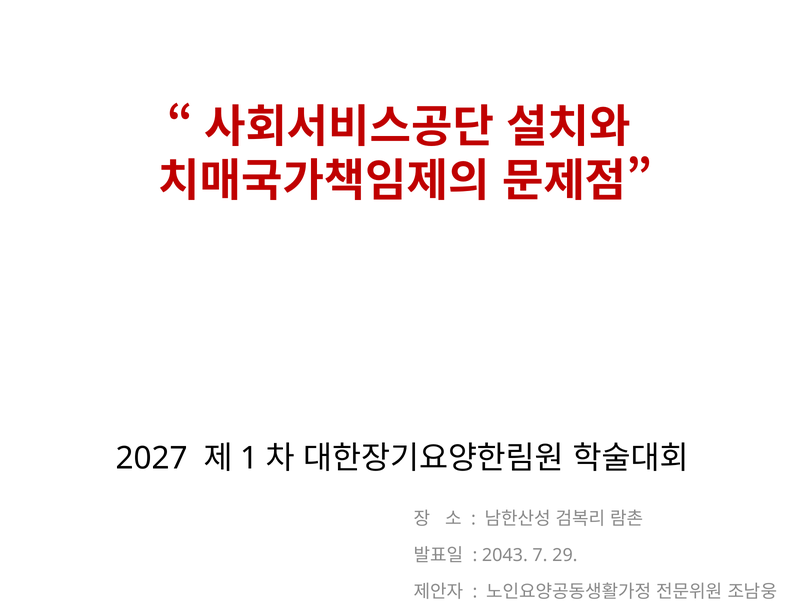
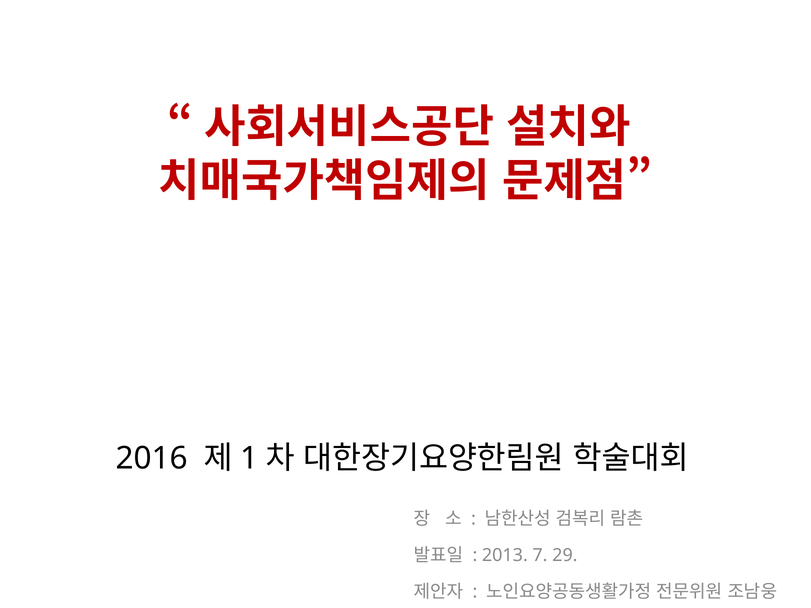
2027: 2027 -> 2016 (152, 458)
2043: 2043 -> 2013 (505, 555)
